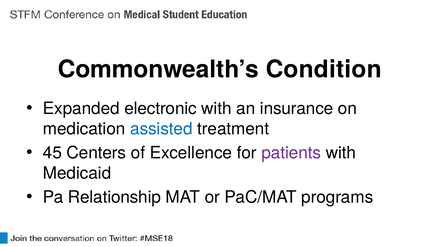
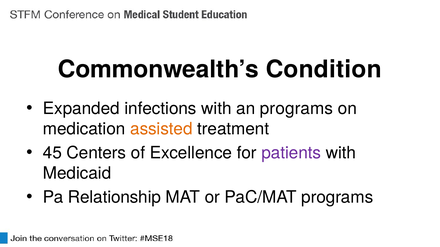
electronic: electronic -> infections (161, 109)
an insurance: insurance -> programs (297, 109)
assisted colour: blue -> orange (161, 129)
